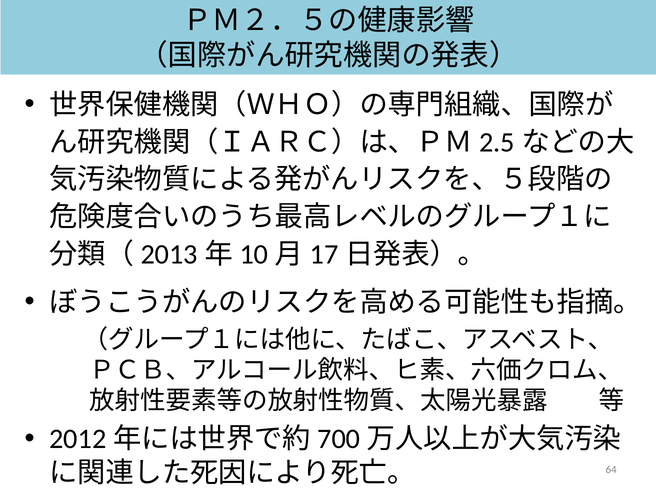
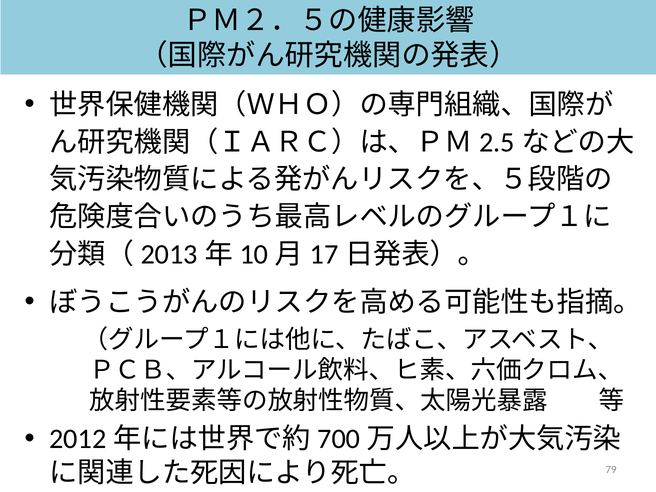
64: 64 -> 79 (611, 470)
